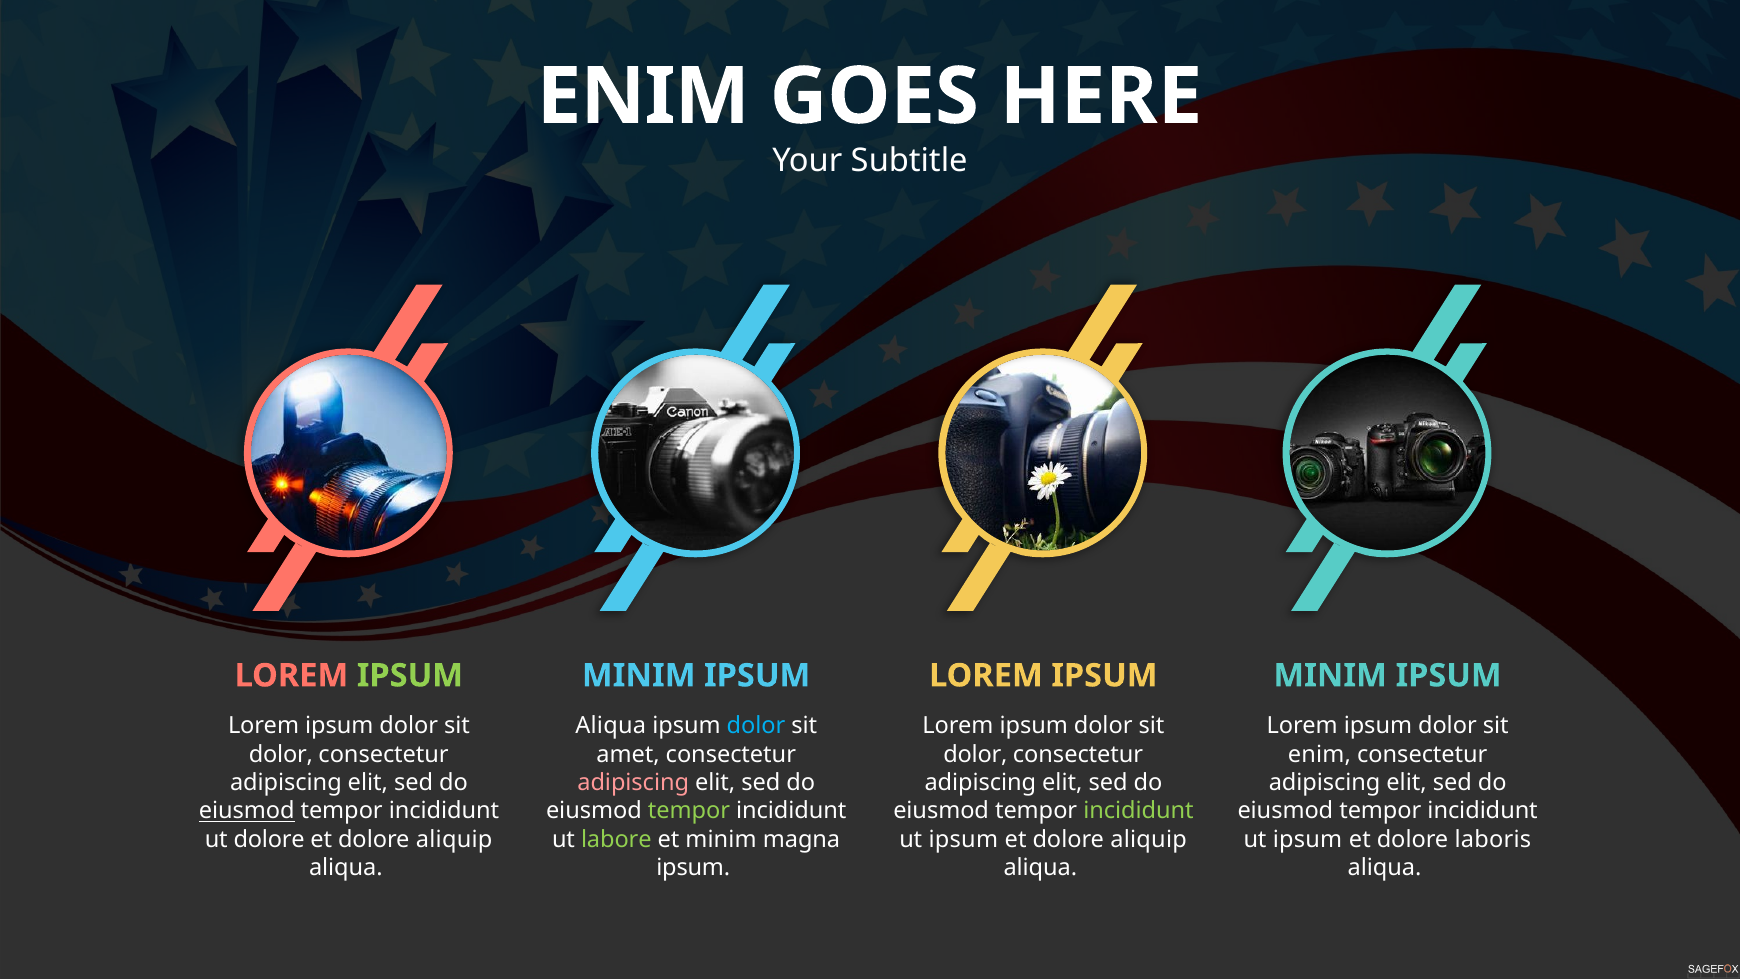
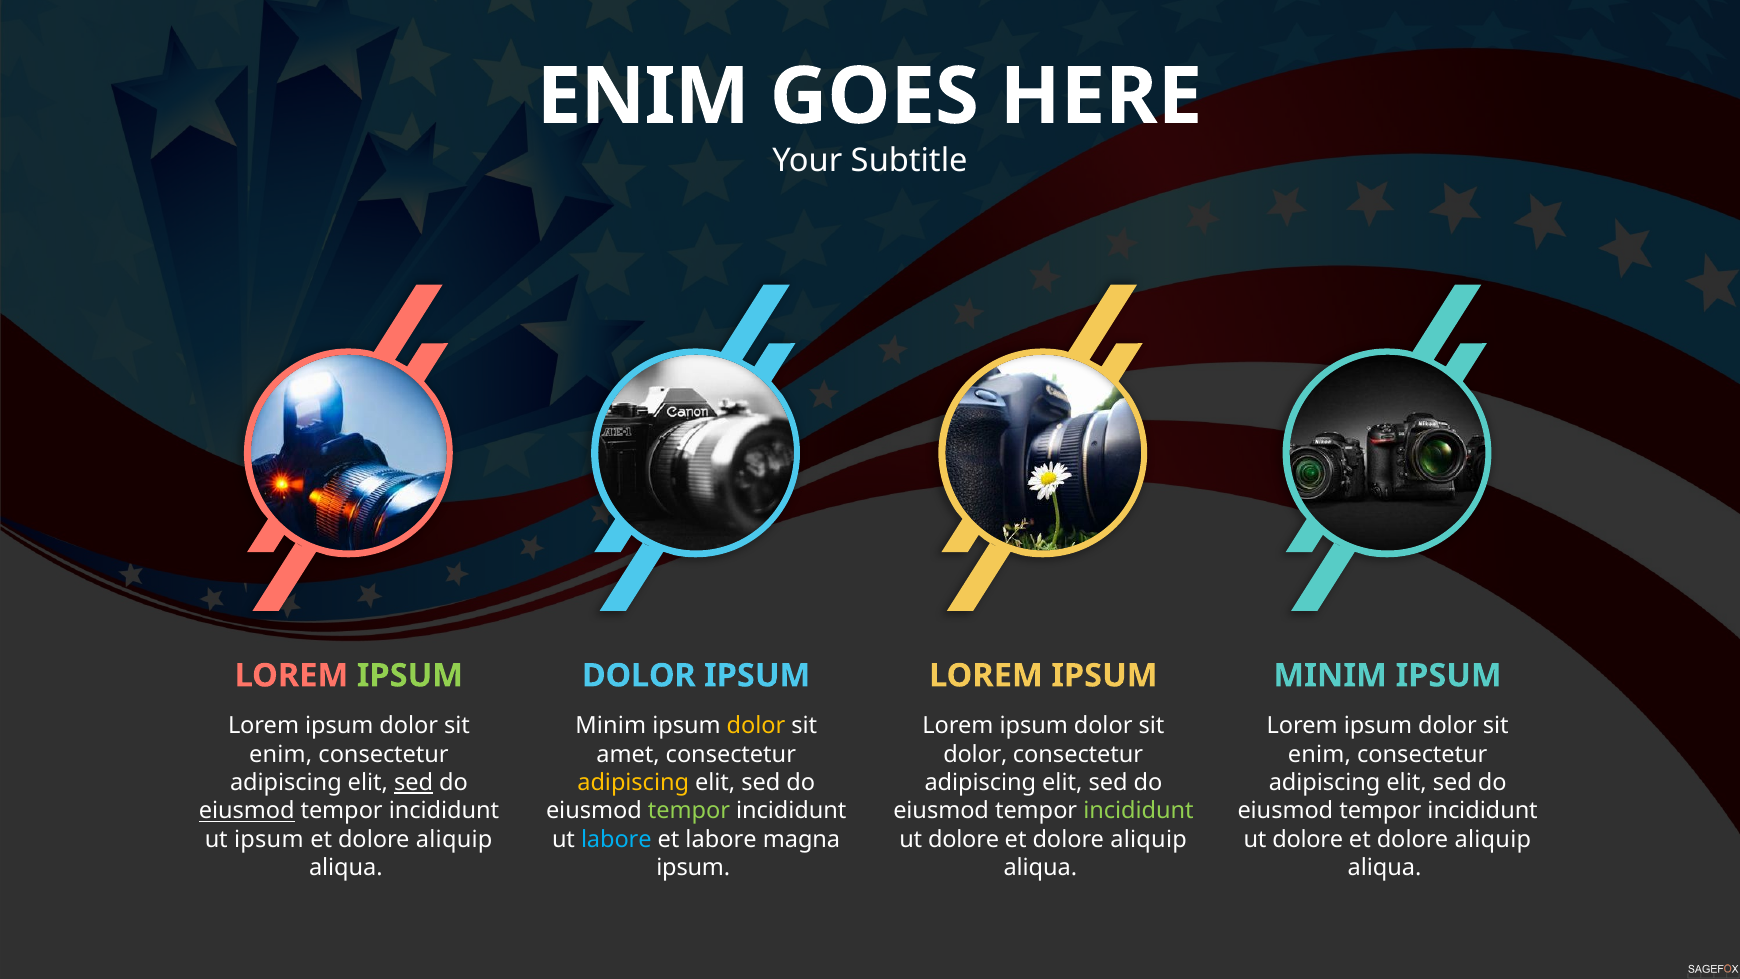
MINIM: MINIM -> DOLOR (639, 675)
Aliqua: Aliqua -> Minim (611, 726)
dolor colour: light blue -> yellow (756, 726)
dolor: dolor -> enim (281, 754)
sed underline: none -> present (414, 783)
adipiscing colour: pink -> yellow (633, 783)
ut dolore: dolore -> ipsum (269, 839)
labore colour: light green -> light blue (616, 839)
et minim: minim -> labore (721, 839)
ipsum: ipsum -> dolore (964, 839)
ipsum: ipsum -> dolore (1308, 839)
laboris: laboris -> aliquip (1493, 839)
